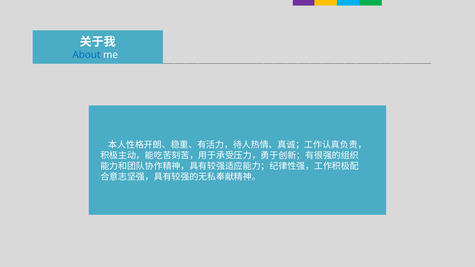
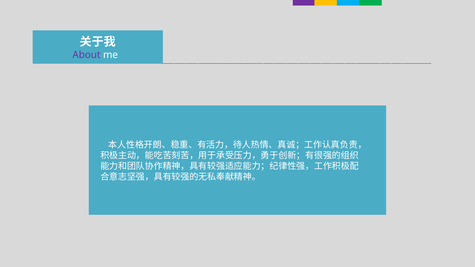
About colour: blue -> purple (86, 55)
